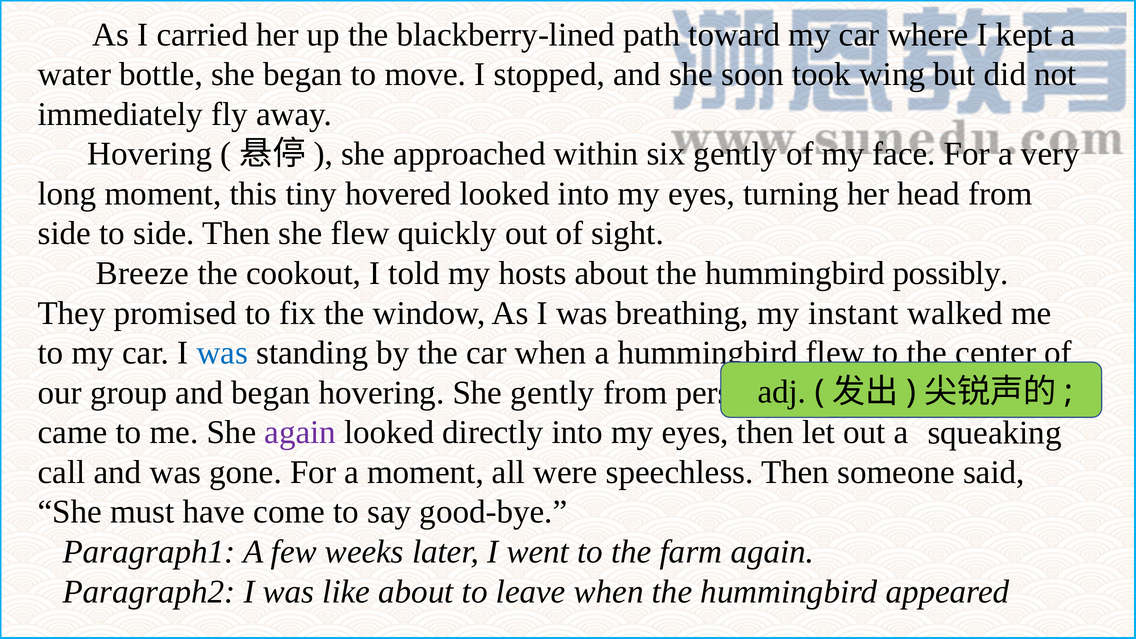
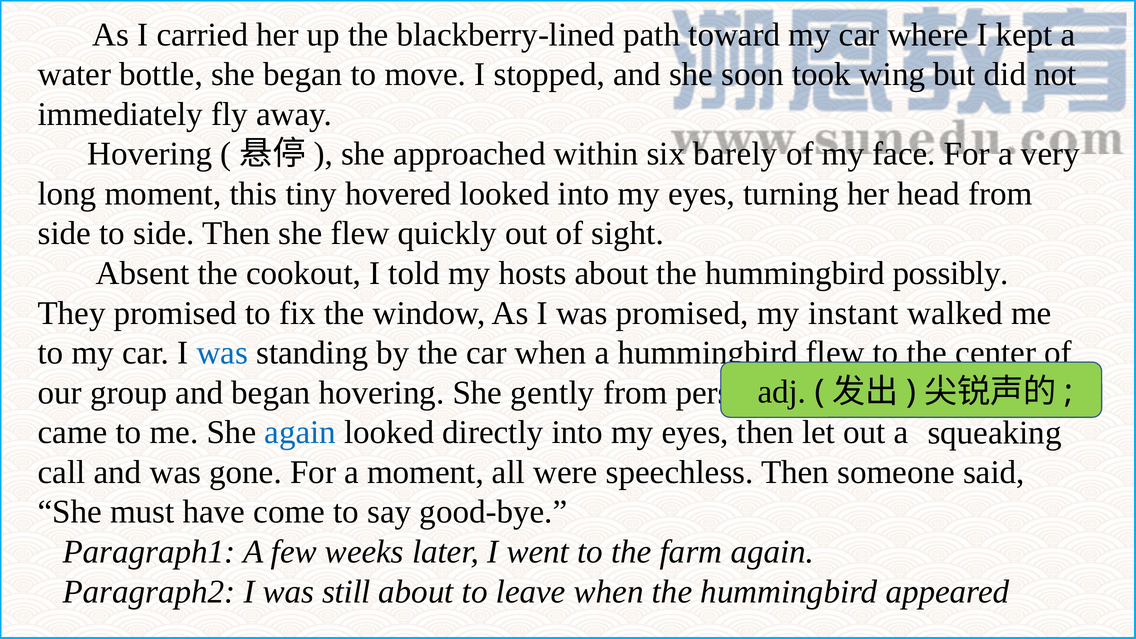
six gently: gently -> barely (735, 154)
Breeze: Breeze -> Absent (143, 273)
was breathing: breathing -> promised (682, 313)
again colour: purple -> blue (300, 432)
like: like -> still (346, 592)
